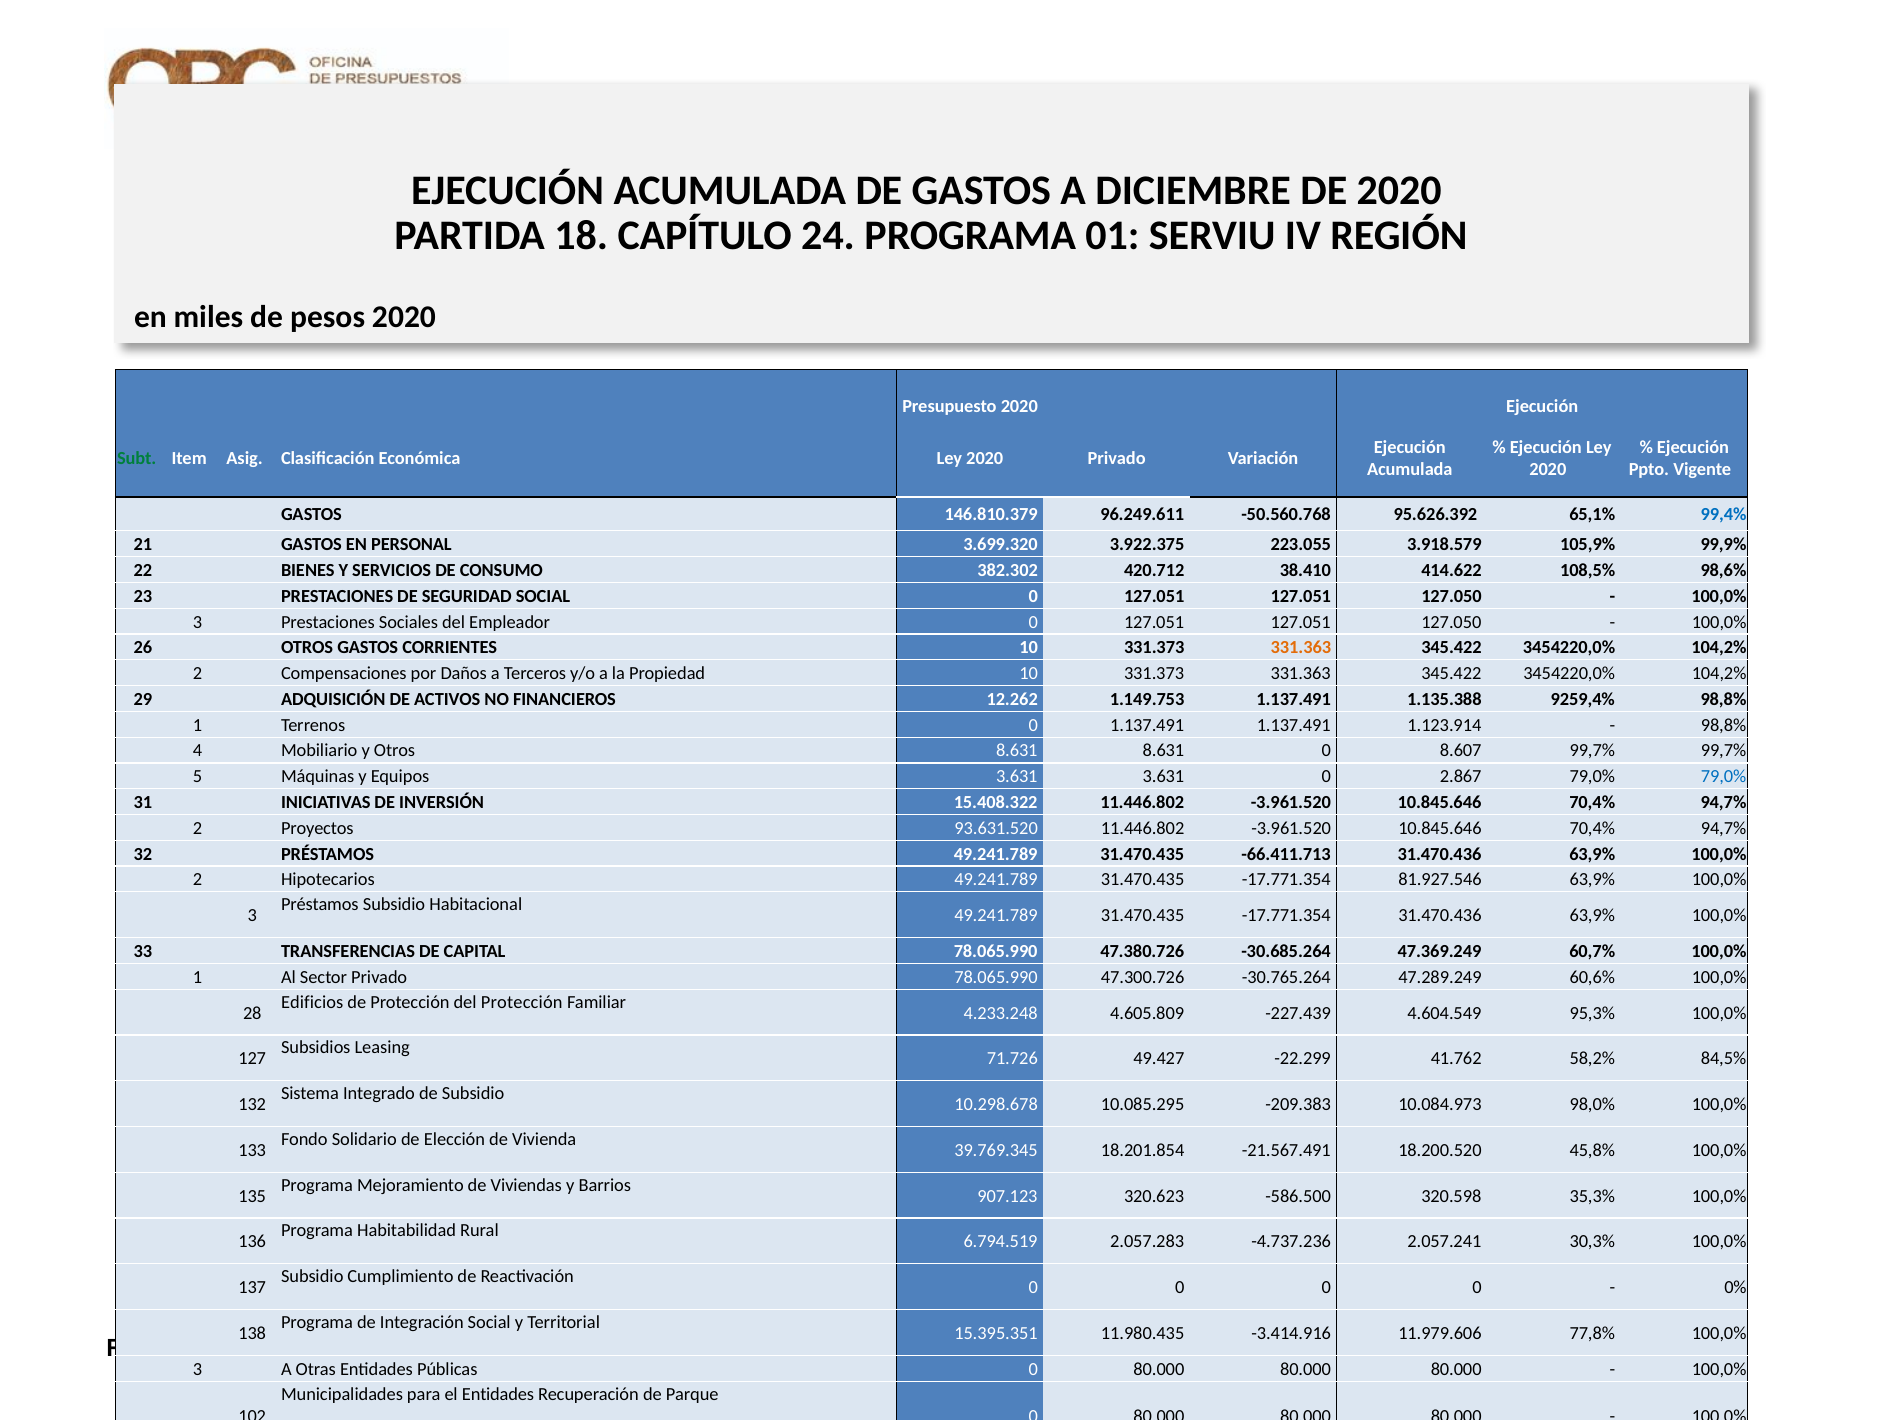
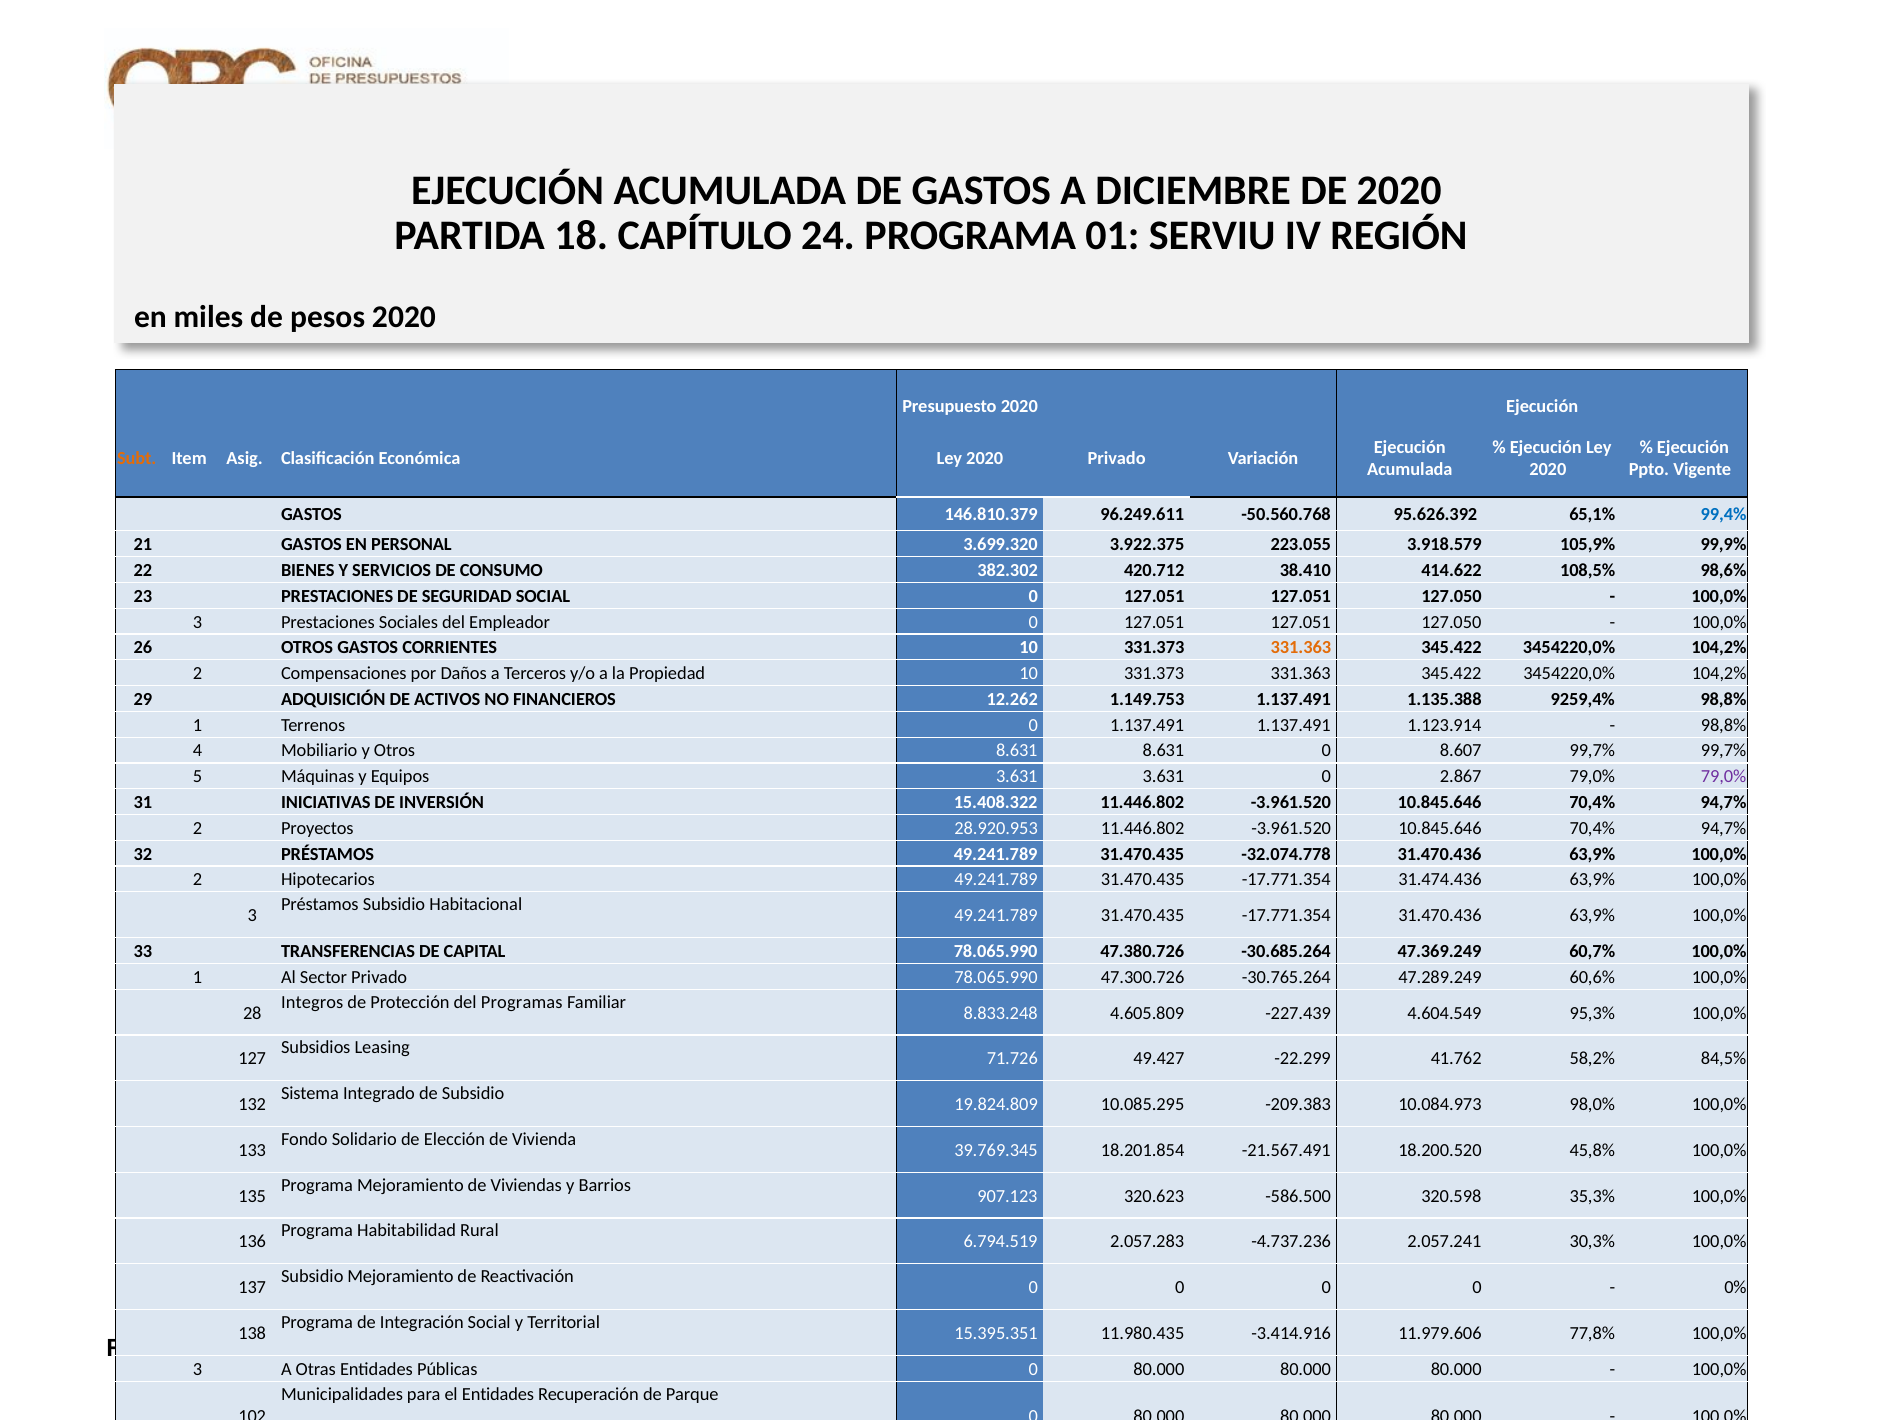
Subt colour: green -> orange (137, 458)
79,0% colour: blue -> purple (1724, 777)
93.631.520: 93.631.520 -> 28.920.953 (996, 828)
-66.411.713: -66.411.713 -> -32.074.778 (1286, 854)
81.927.546: 81.927.546 -> 31.474.436 (1440, 880)
Edificios: Edificios -> Integros (312, 1002)
del Protección: Protección -> Programas (522, 1002)
4.233.248: 4.233.248 -> 8.833.248 (1001, 1013)
10.298.678: 10.298.678 -> 19.824.809 (996, 1104)
Subsidio Cumplimiento: Cumplimiento -> Mejoramiento (401, 1276)
